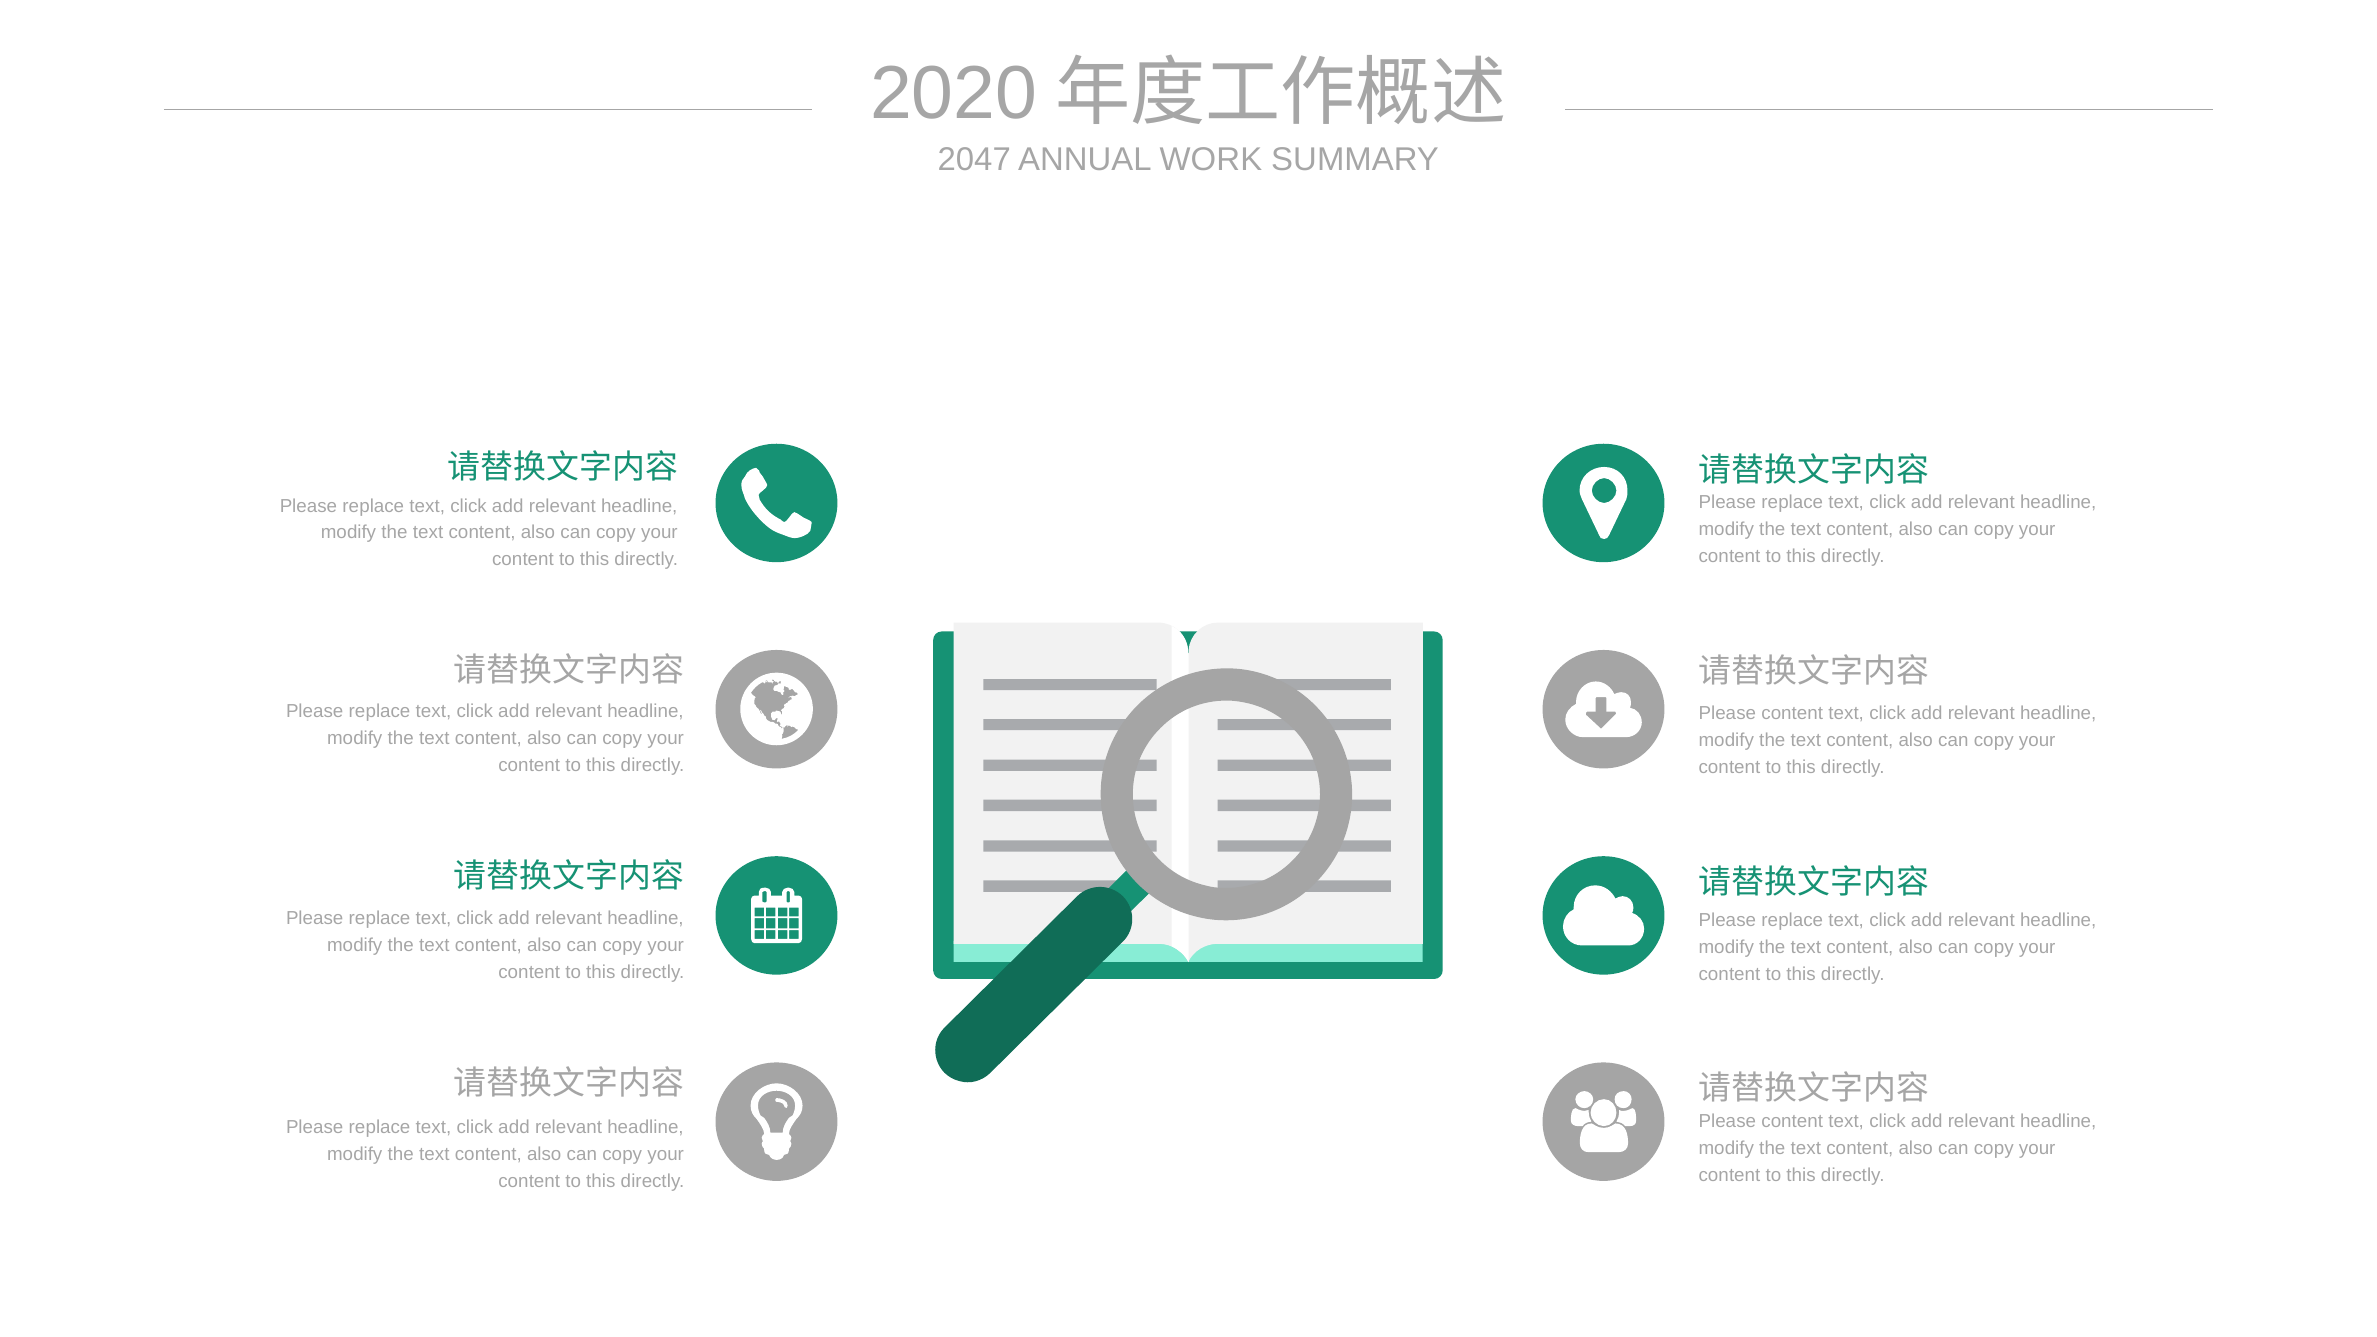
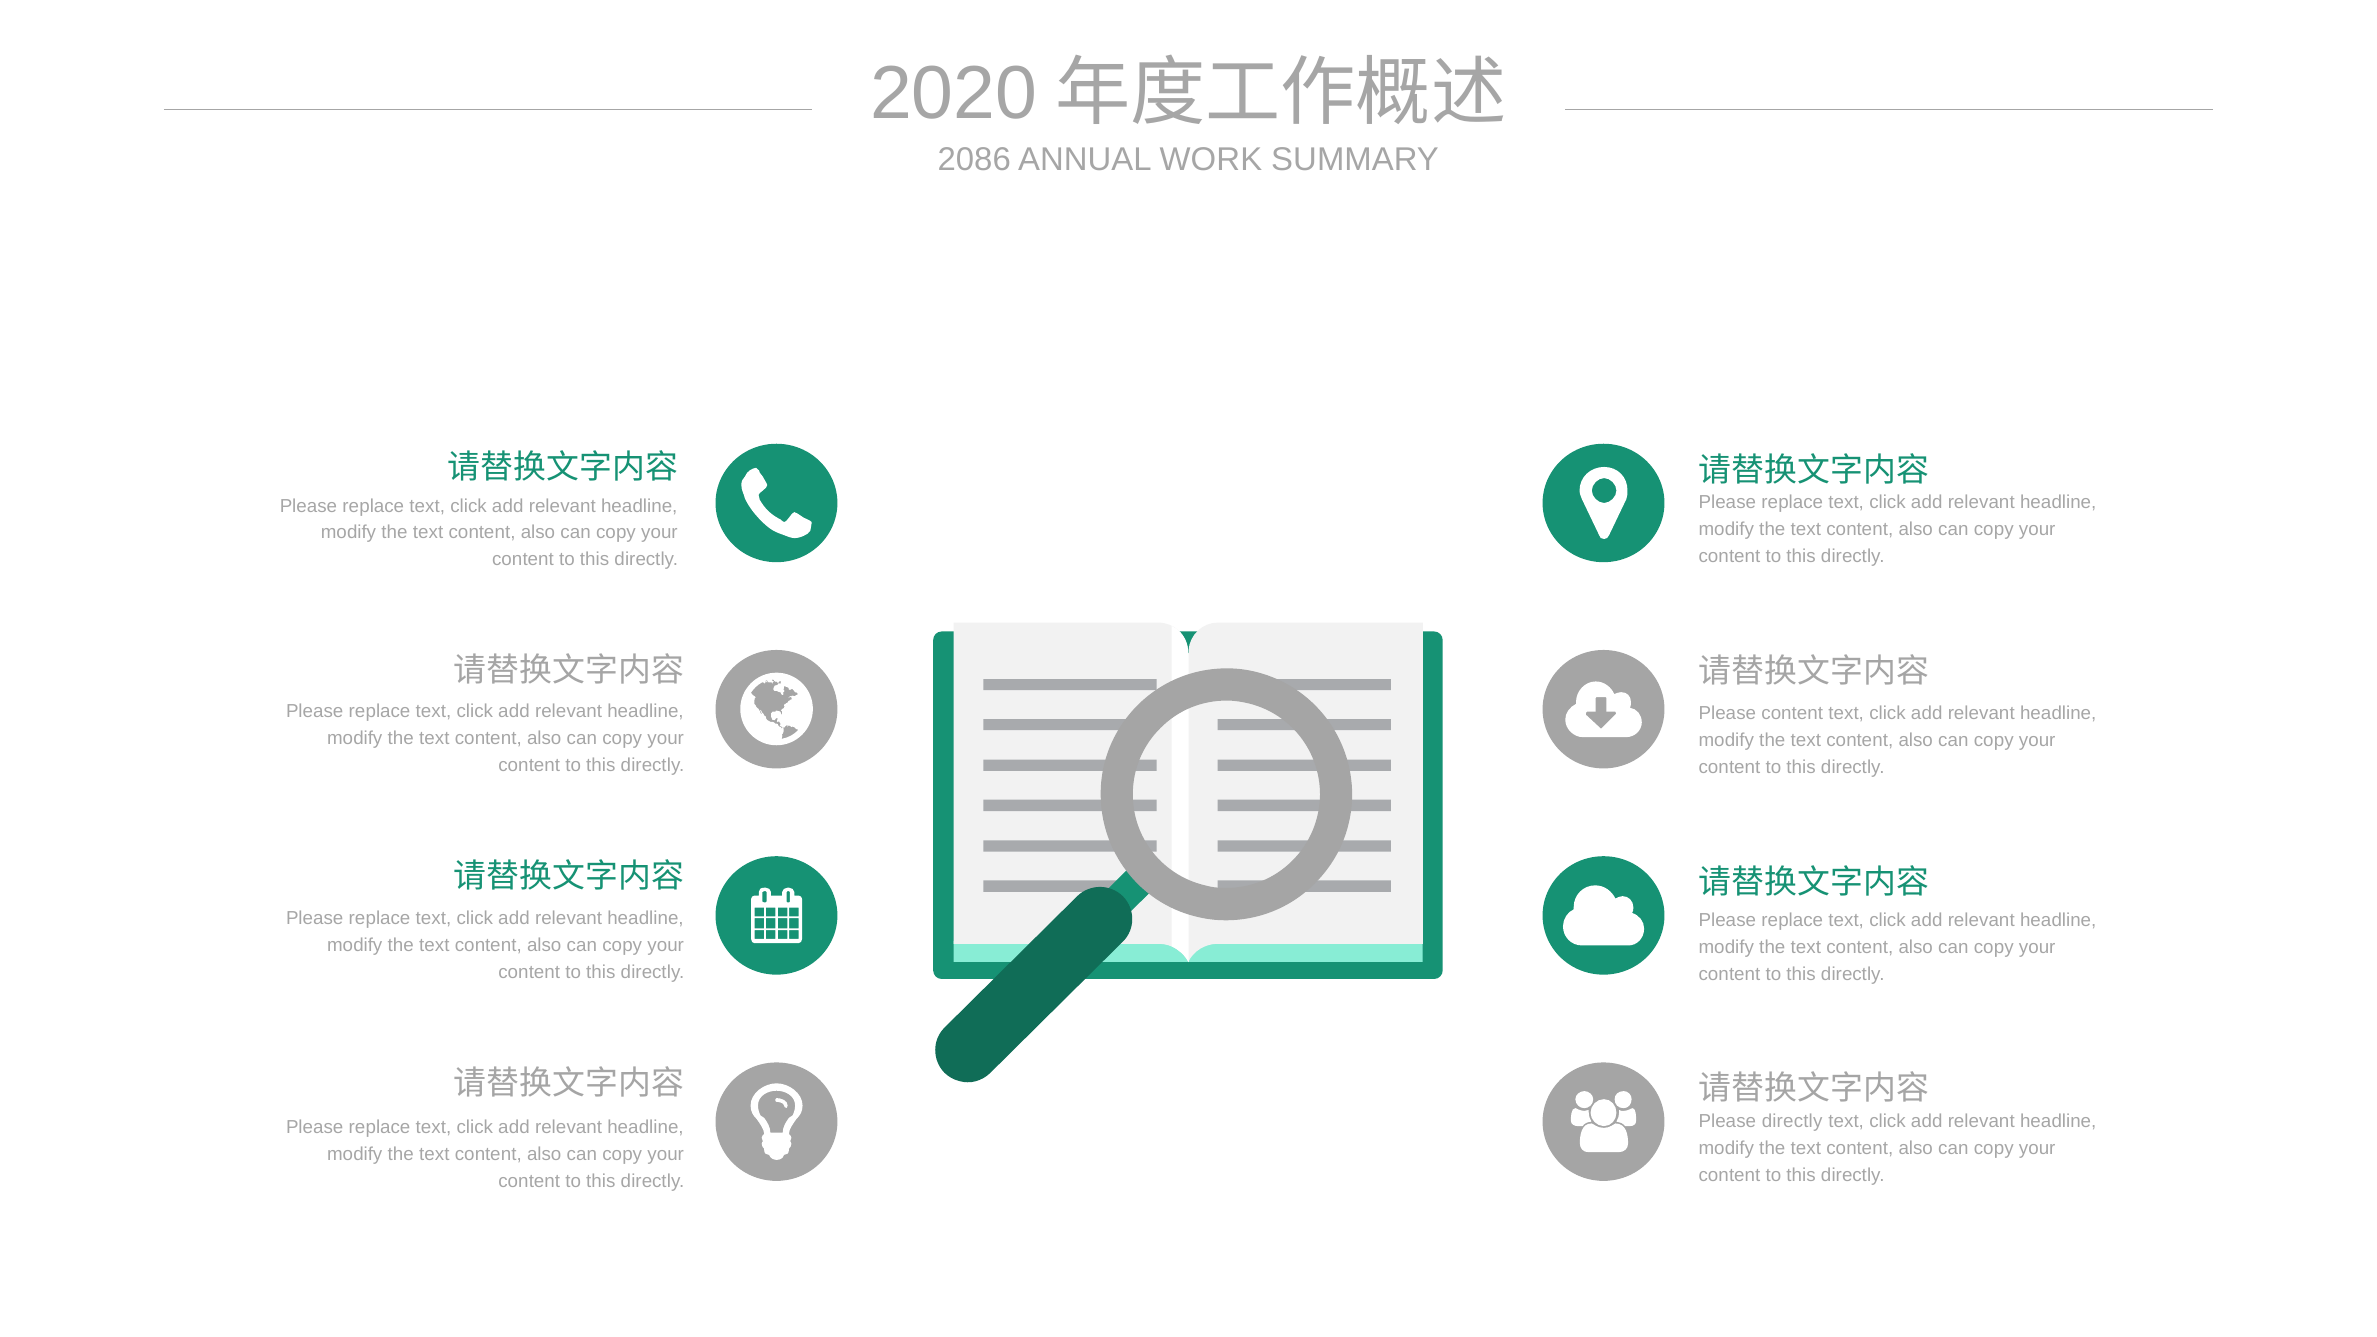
2047: 2047 -> 2086 (974, 160)
content: content -> directly (1792, 1121)
